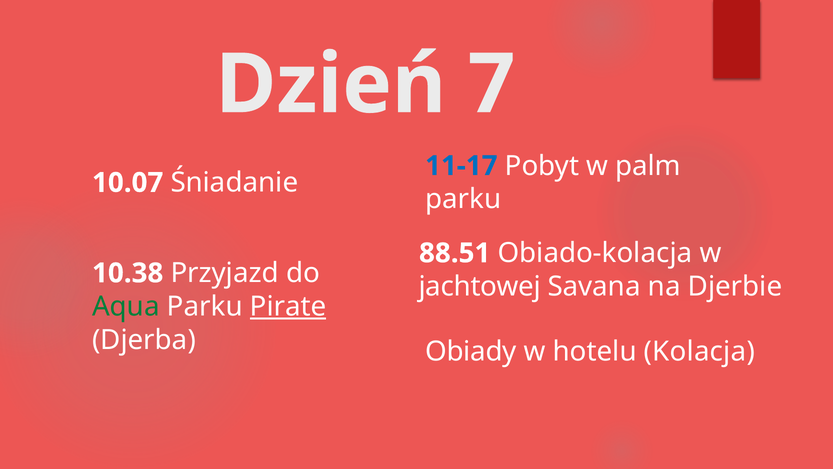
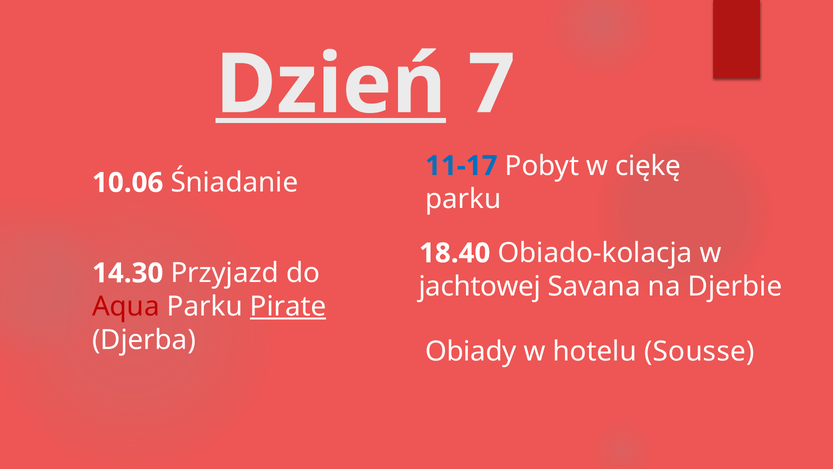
Dzień underline: none -> present (331, 85)
palm: palm -> ciękę (648, 166)
10.07: 10.07 -> 10.06 (128, 183)
88.51: 88.51 -> 18.40 (455, 253)
10.38: 10.38 -> 14.30 (128, 273)
Aqua colour: green -> red (126, 306)
Kolacja: Kolacja -> Sousse (699, 351)
